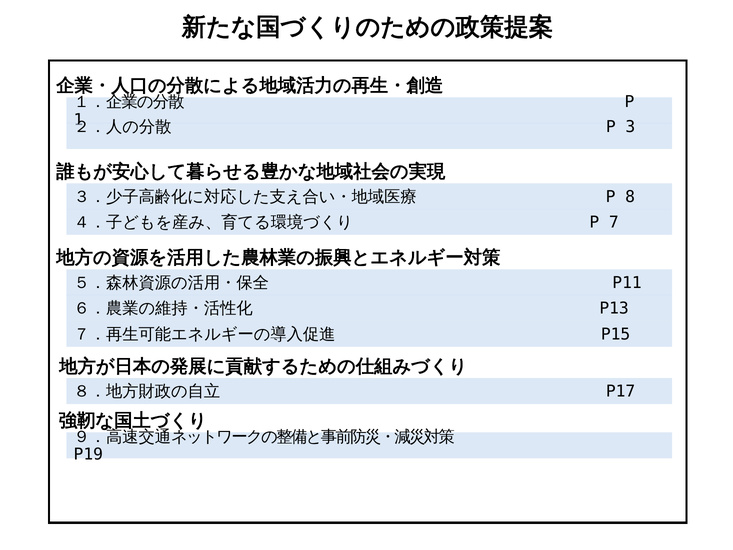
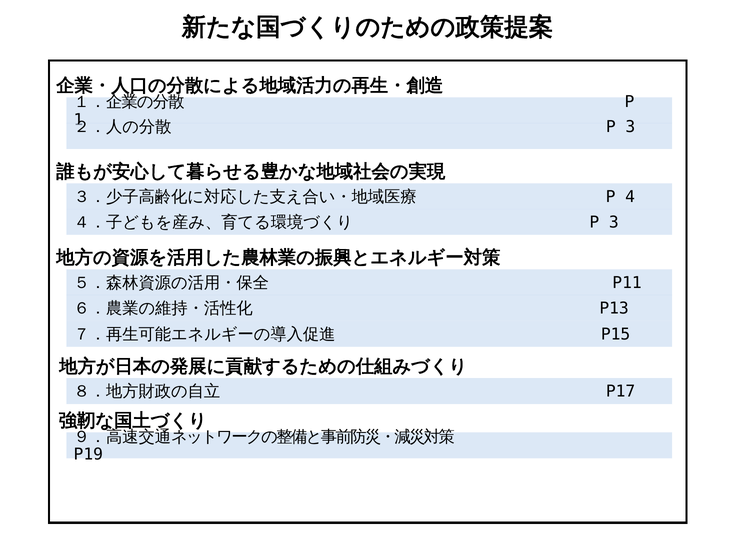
8: 8 -> 4 (630, 197)
7: 7 -> 3 (614, 222)
